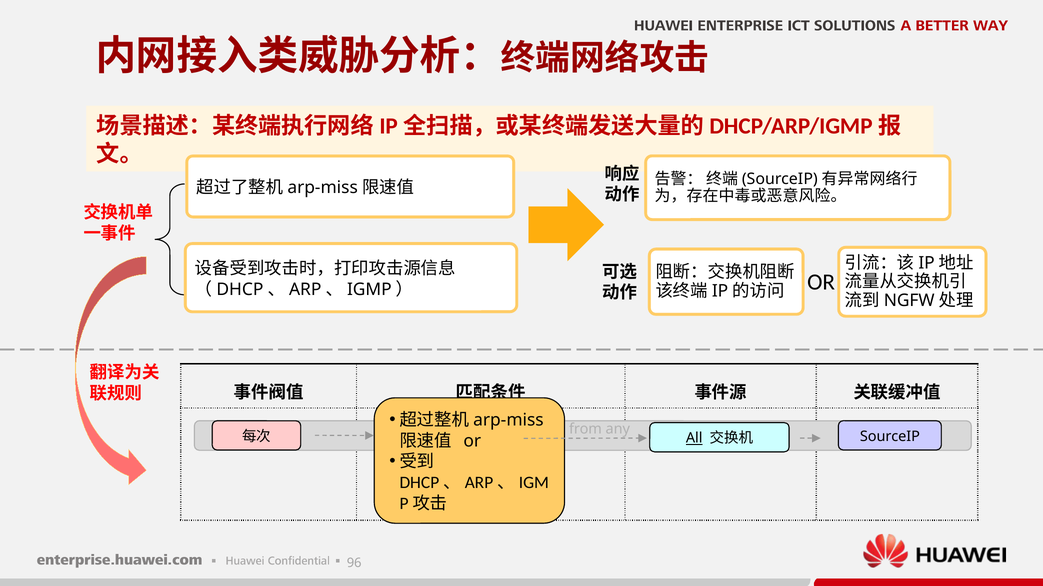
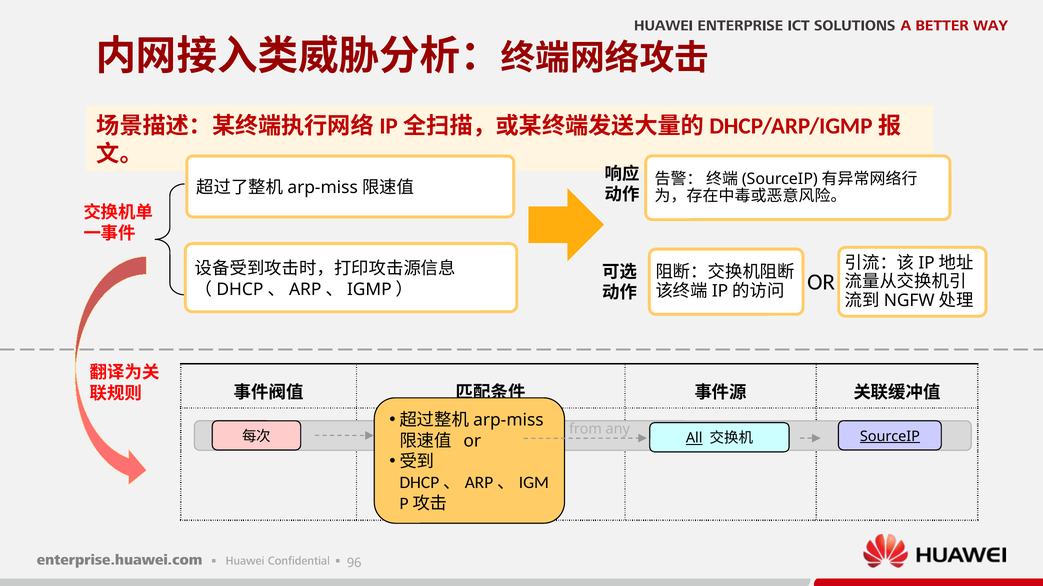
SourceIP underline: none -> present (890, 437)
